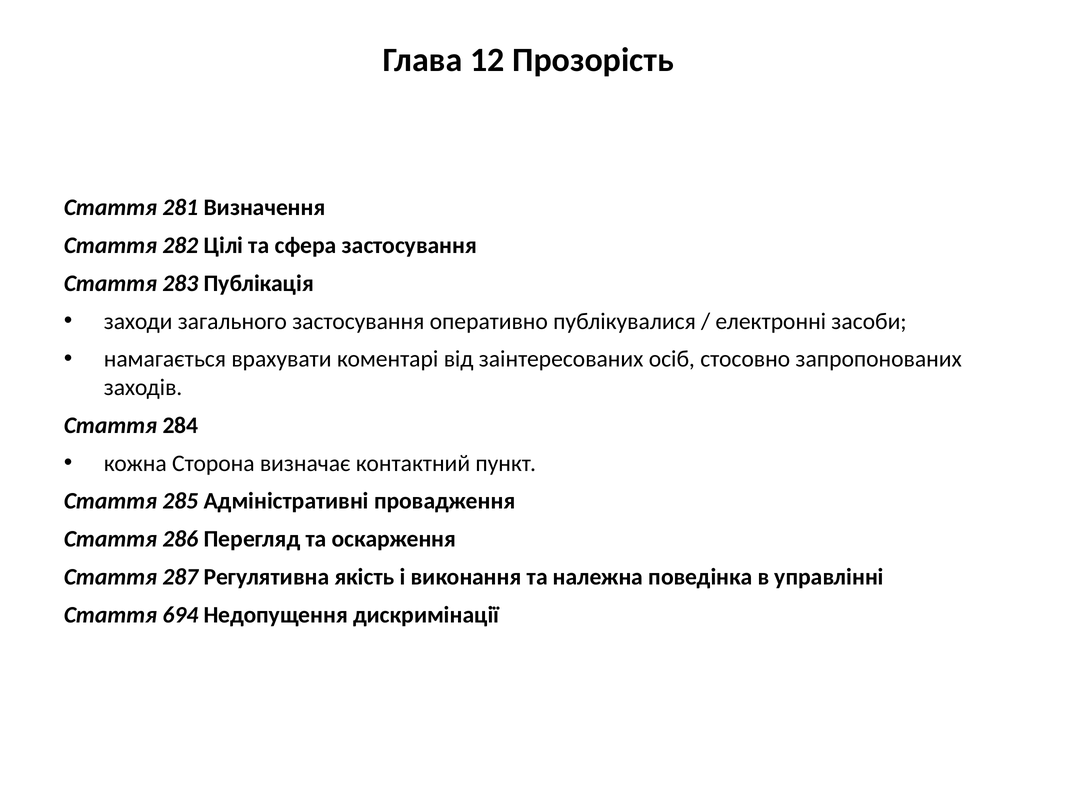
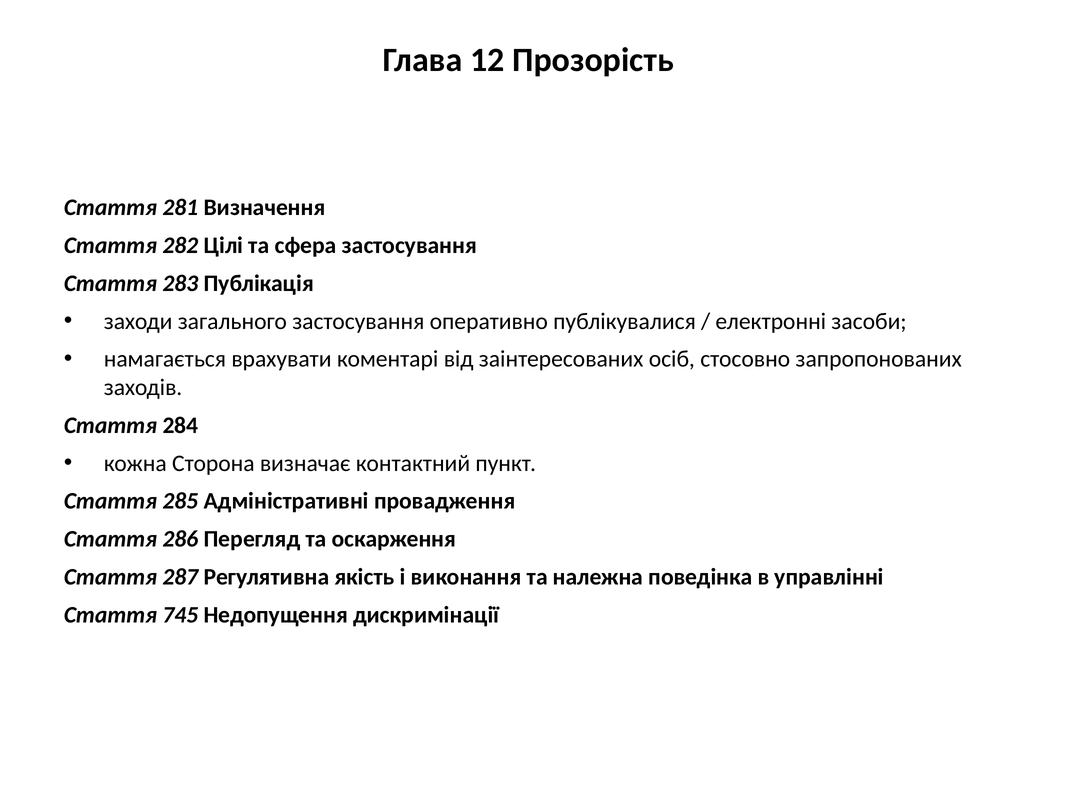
694: 694 -> 745 (180, 615)
